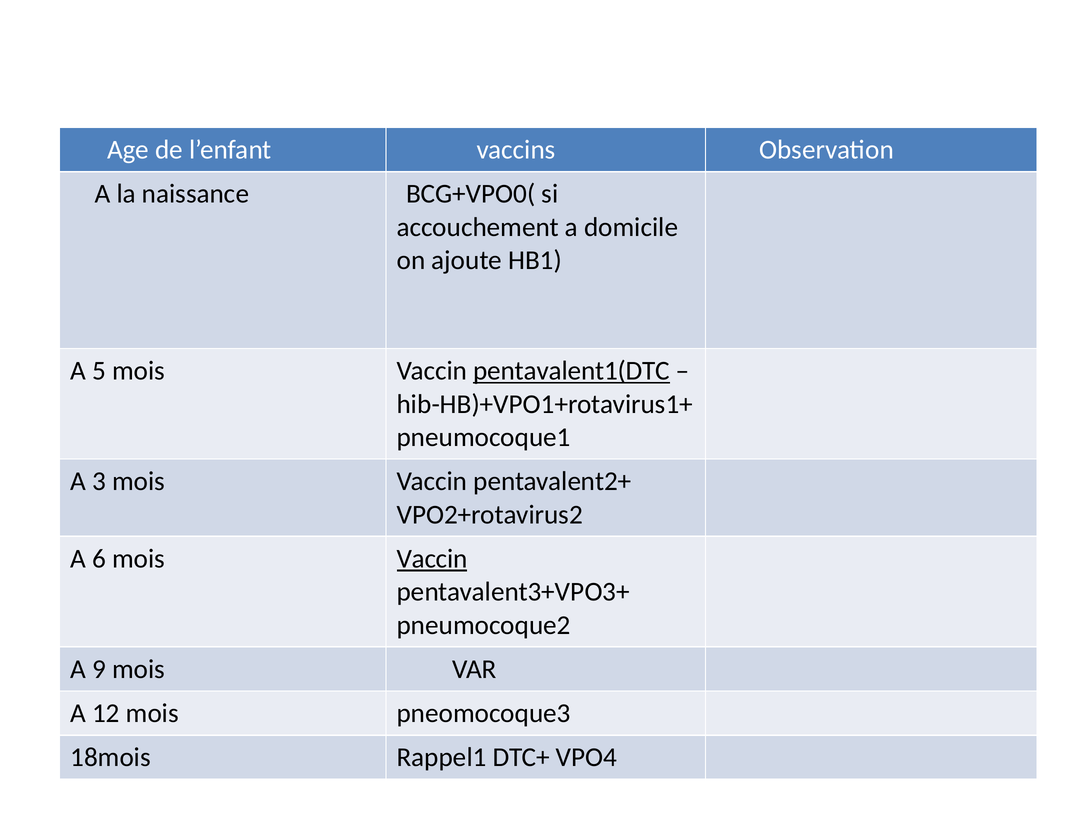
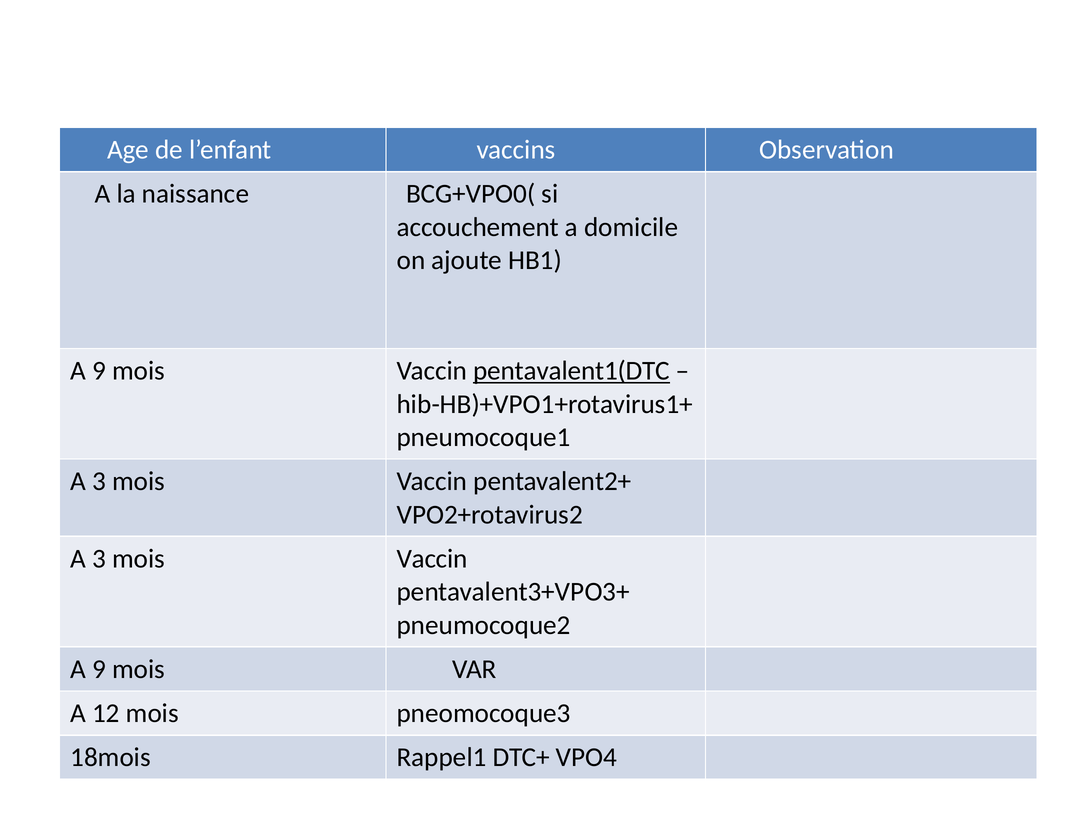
5: 5 -> 9 (99, 371)
6: 6 -> 3 (99, 559)
Vaccin underline: present -> none (432, 559)
